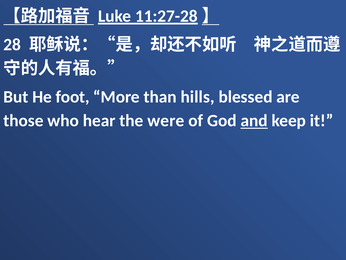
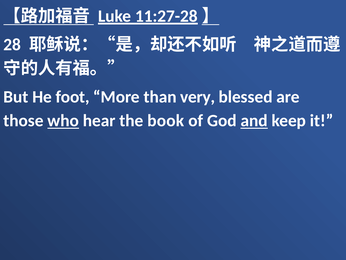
hills: hills -> very (198, 97)
who underline: none -> present (63, 120)
were: were -> book (166, 120)
